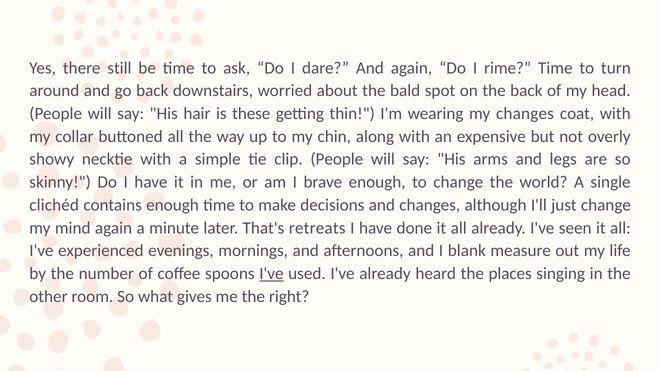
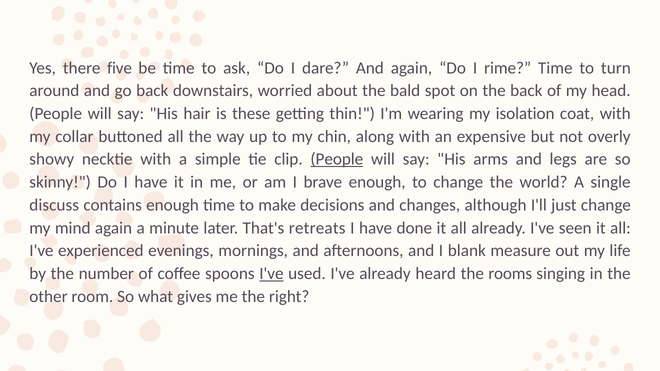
still: still -> five (119, 68)
my changes: changes -> isolation (525, 114)
People underline: none -> present (337, 159)
clichéd: clichéd -> discuss (54, 205)
places: places -> rooms (510, 274)
